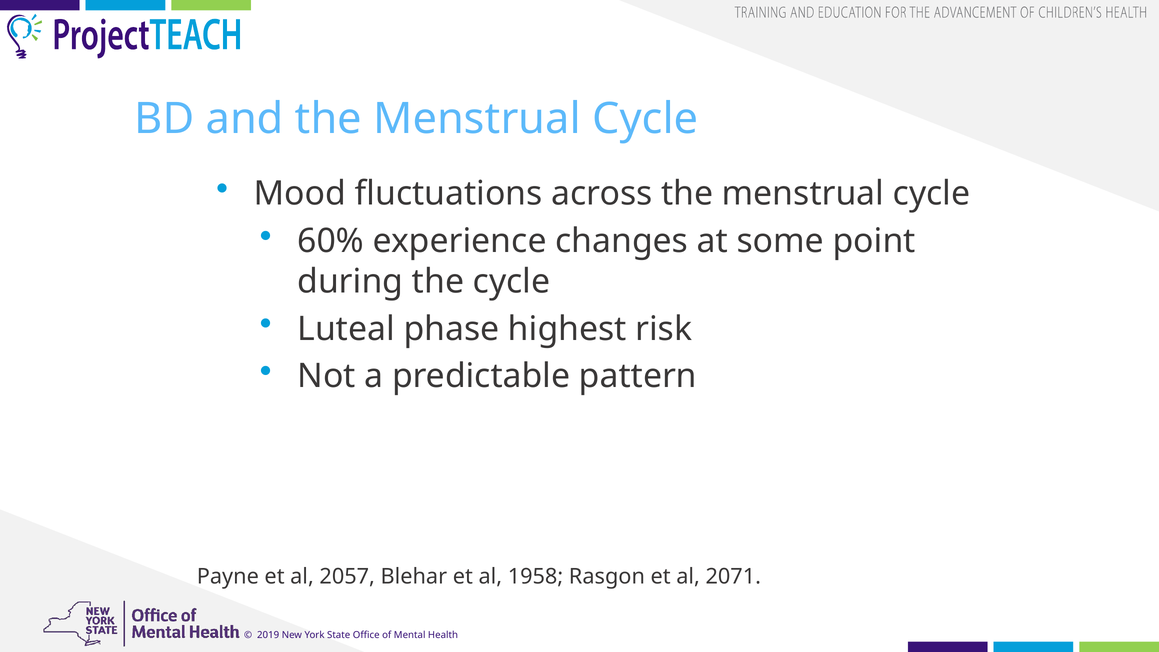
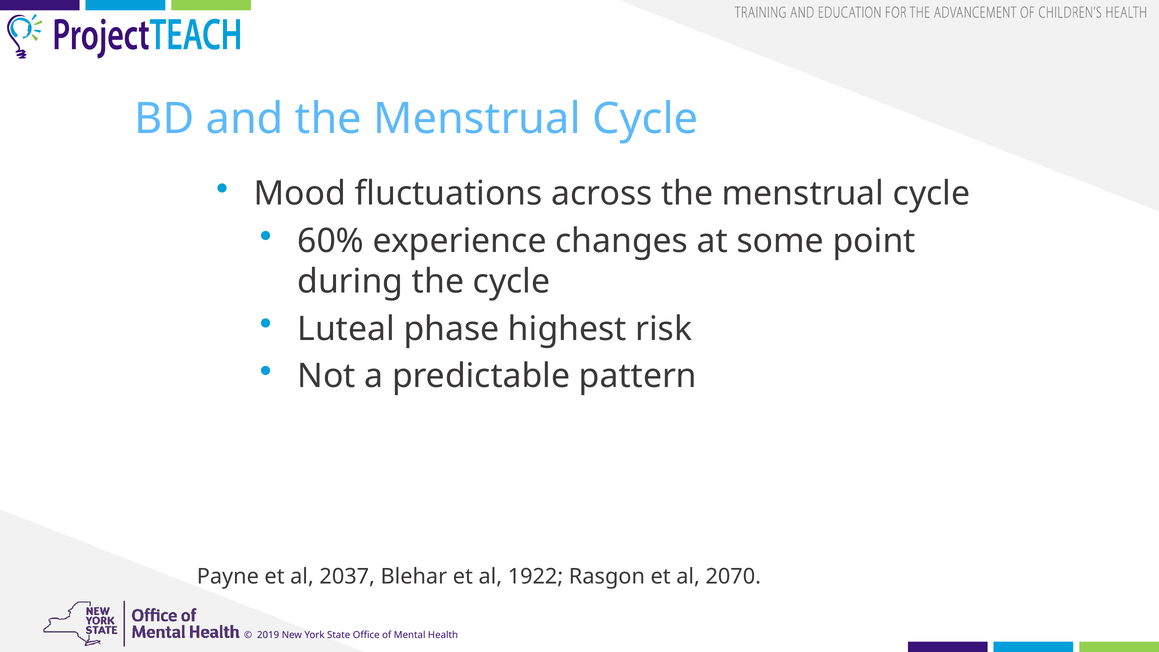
2057: 2057 -> 2037 (347, 577)
1958: 1958 -> 1922 (536, 577)
2071: 2071 -> 2070 (733, 577)
